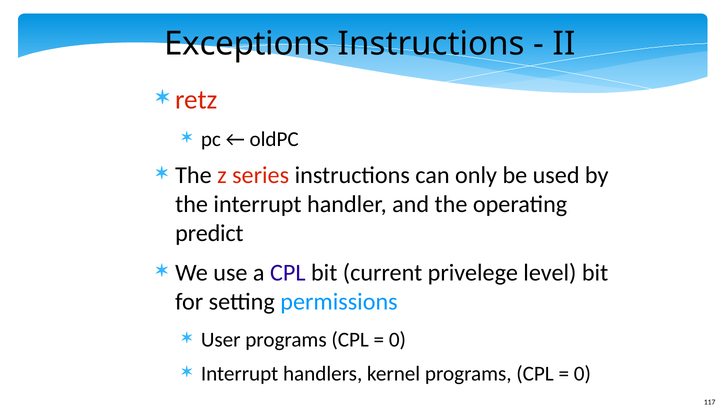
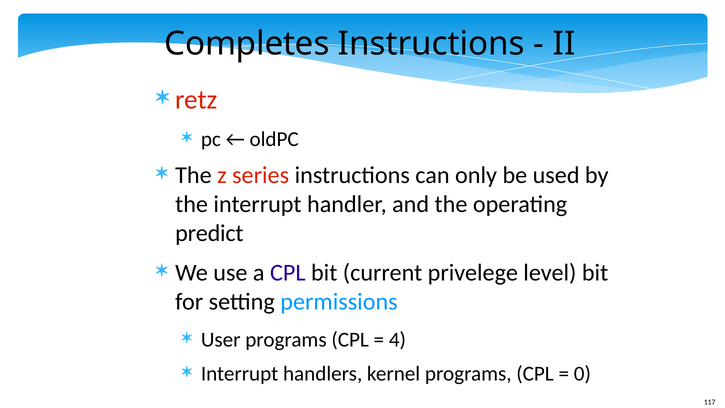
Exceptions: Exceptions -> Completes (247, 44)
0: 0 -> 4 (397, 339)
